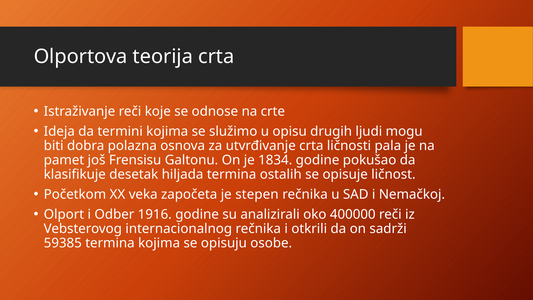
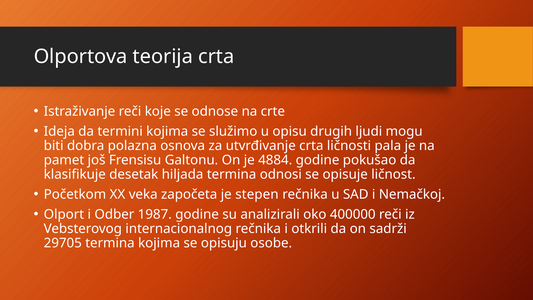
1834: 1834 -> 4884 (275, 160)
ostalih: ostalih -> odnosi (281, 174)
1916: 1916 -> 1987 (155, 214)
59385: 59385 -> 29705 (63, 243)
